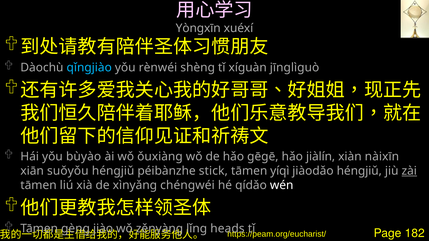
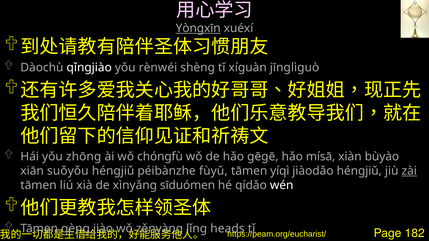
Yòngxīn underline: none -> present (198, 28)
qǐngjiào colour: light blue -> white (89, 68)
bùyào: bùyào -> zhōng (84, 157)
ǒuxiàng: ǒuxiàng -> chóngfù (160, 157)
jiàlín: jiàlín -> mísā (321, 157)
nàixīn: nàixīn -> bùyào (382, 157)
stick: stick -> fùyǔ (213, 171)
chéngwéi: chéngwéi -> sīduómen (188, 185)
